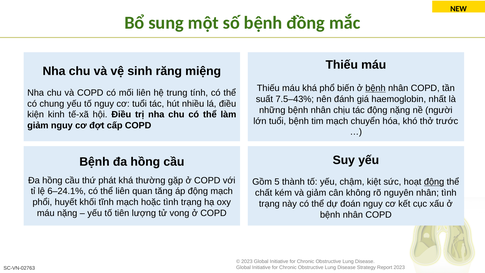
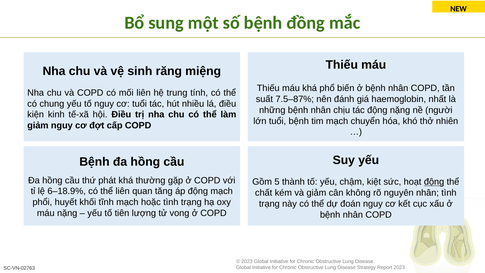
bệnh underline: present -> none (375, 88)
7.5–43%: 7.5–43% -> 7.5–87% (295, 99)
trước: trước -> nhiên (447, 121)
6–24.1%: 6–24.1% -> 6–18.9% (67, 191)
